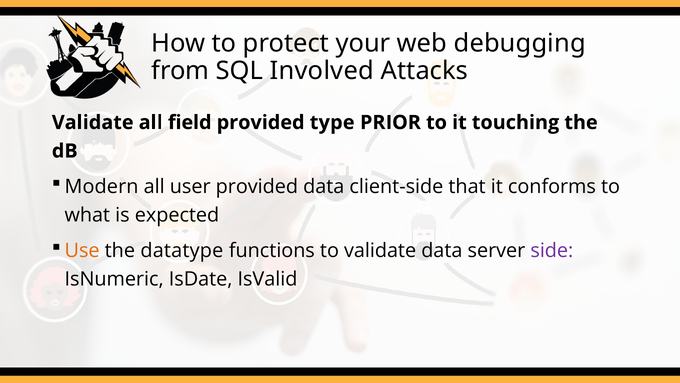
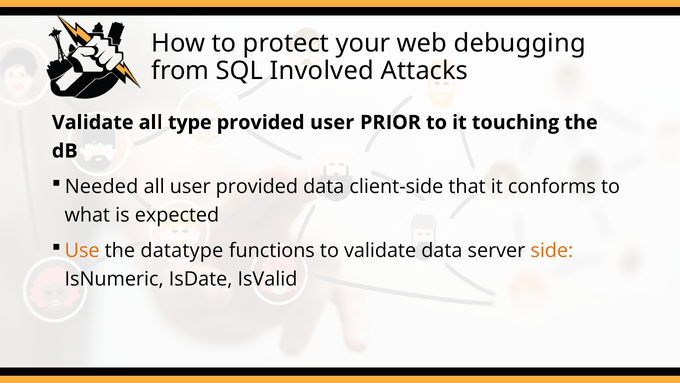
field: field -> type (190, 122)
provided type: type -> user (332, 122)
Modern: Modern -> Needed (102, 186)
side colour: purple -> orange (552, 250)
